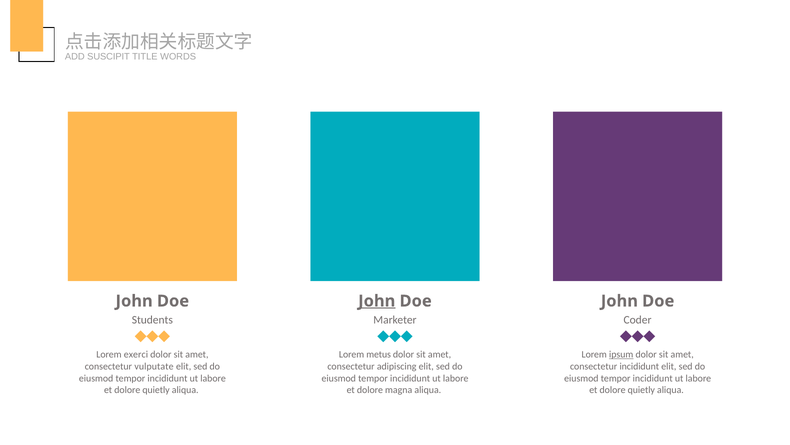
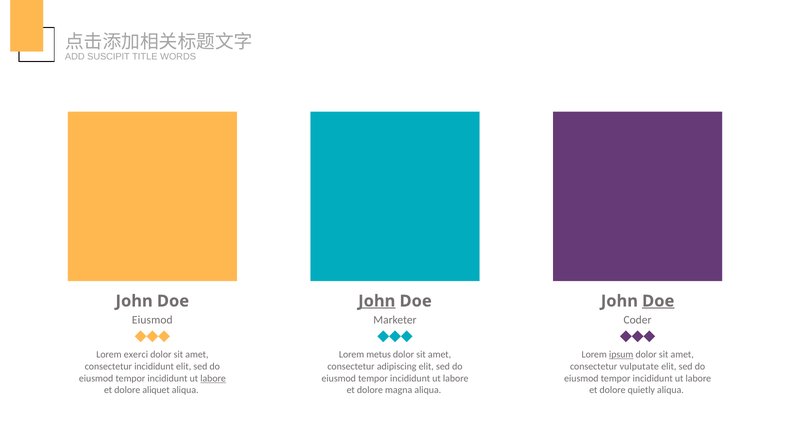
Doe underline: none -> present (658, 301)
Students: Students -> Eiusmod (152, 319)
consectetur vulputate: vulputate -> incididunt (154, 366)
consectetur incididunt: incididunt -> vulputate (639, 366)
labore underline: none -> present (213, 378)
quietly: quietly -> aliquet (156, 390)
